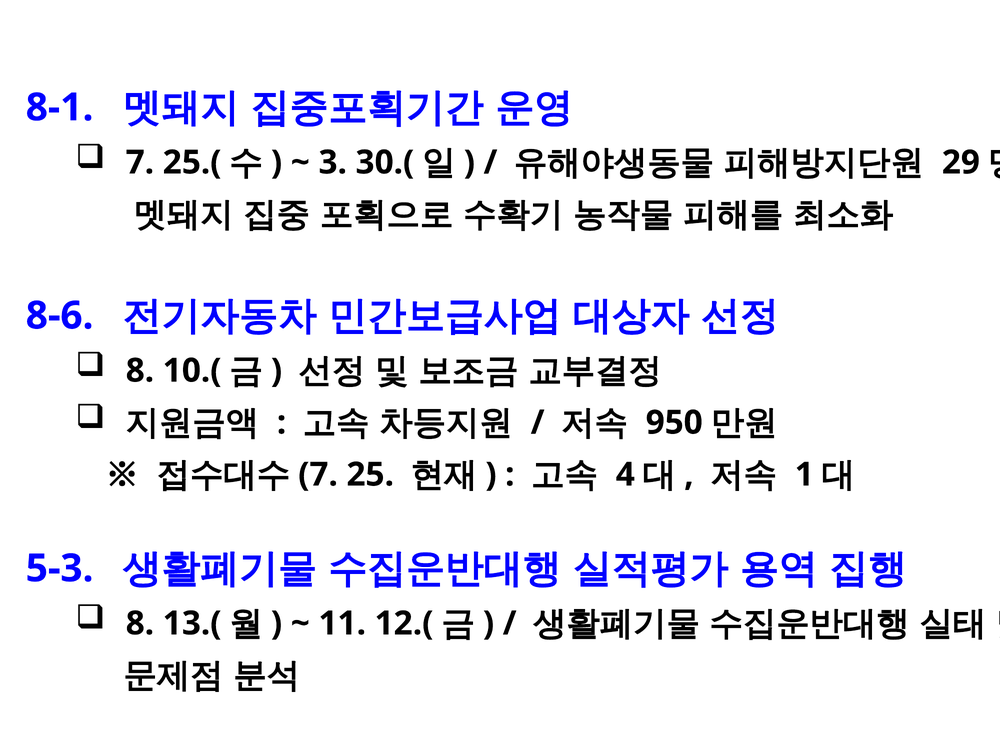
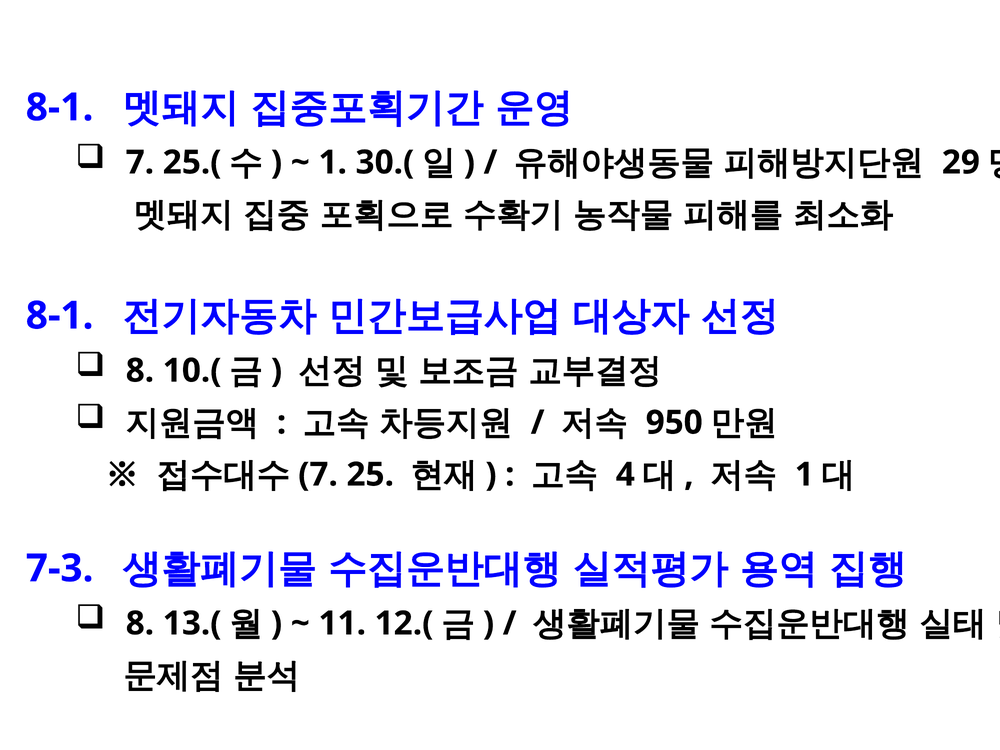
3: 3 -> 1 (333, 162)
8-6: 8-6 -> 8-1 (60, 316)
5-3: 5-3 -> 7-3 (60, 568)
